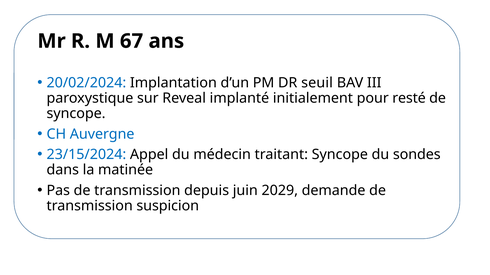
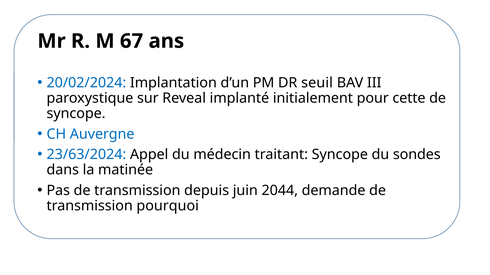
resté: resté -> cette (409, 98)
23/15/2024: 23/15/2024 -> 23/63/2024 (86, 155)
2029: 2029 -> 2044 (280, 191)
suspicion: suspicion -> pourquoi (168, 206)
